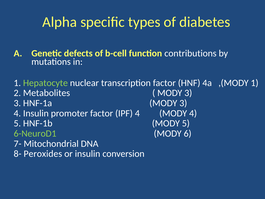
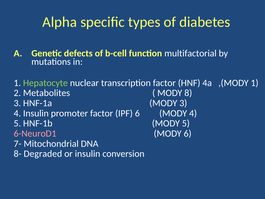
contributions: contributions -> multifactorial (190, 53)
3: 3 -> 8 (188, 93)
IPF 4: 4 -> 6 (137, 113)
6-NeuroD1 colour: light green -> pink (35, 133)
Peroxides: Peroxides -> Degraded (43, 154)
